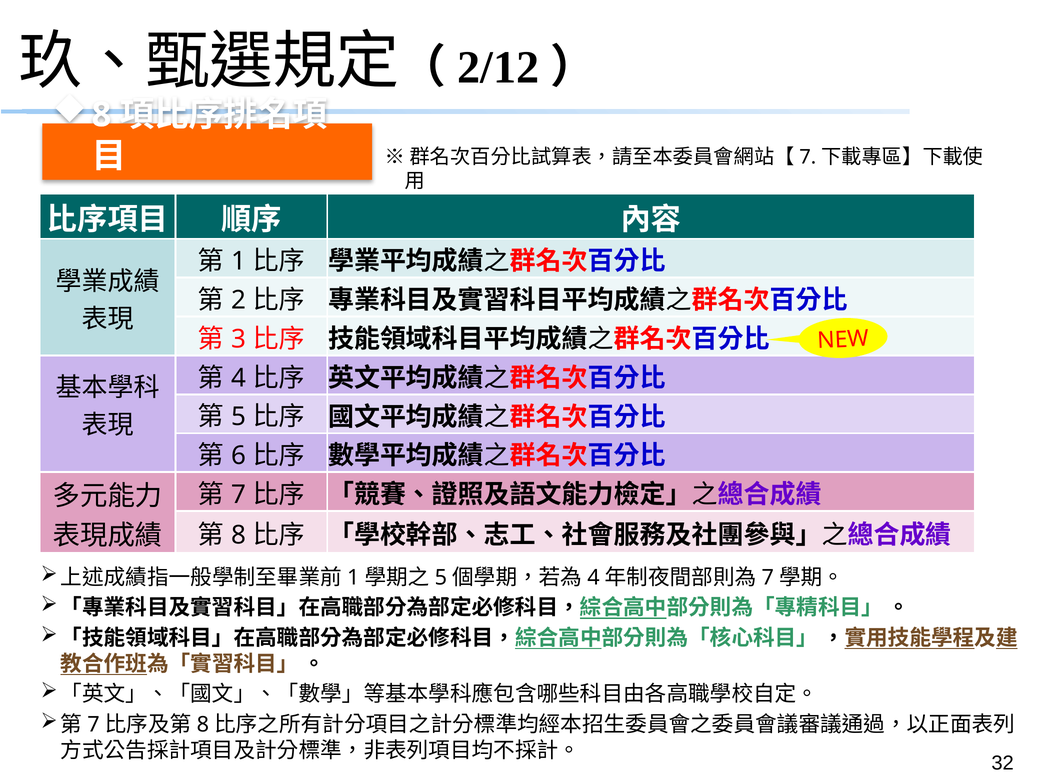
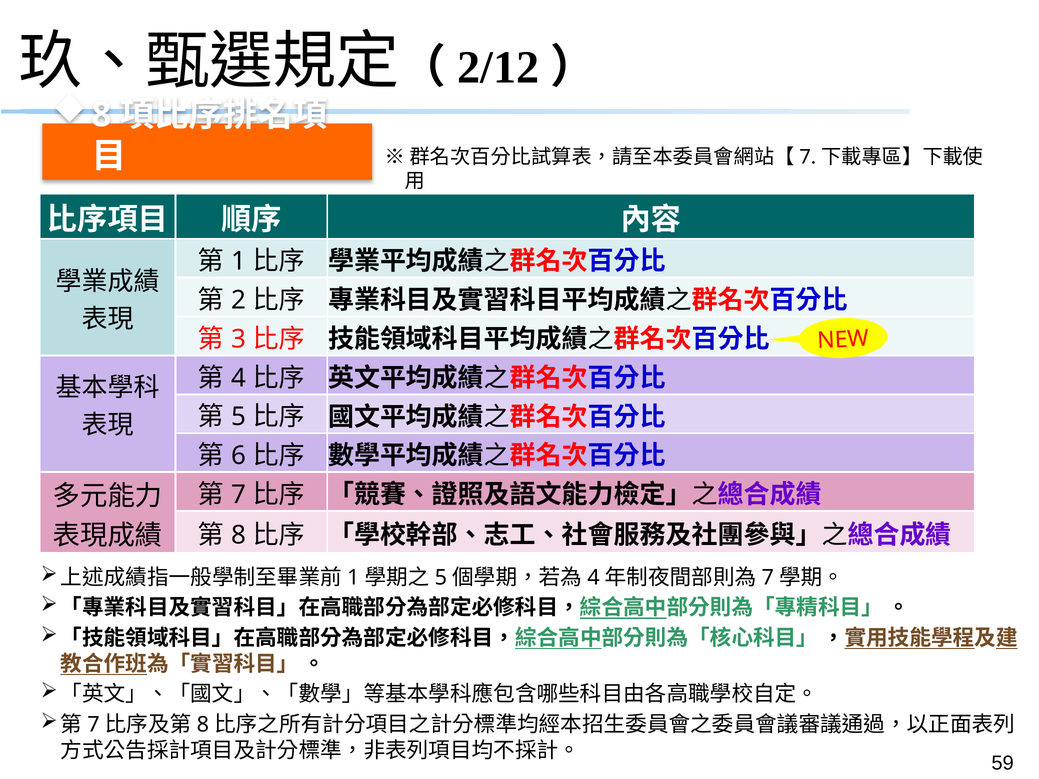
32: 32 -> 59 (1003, 763)
